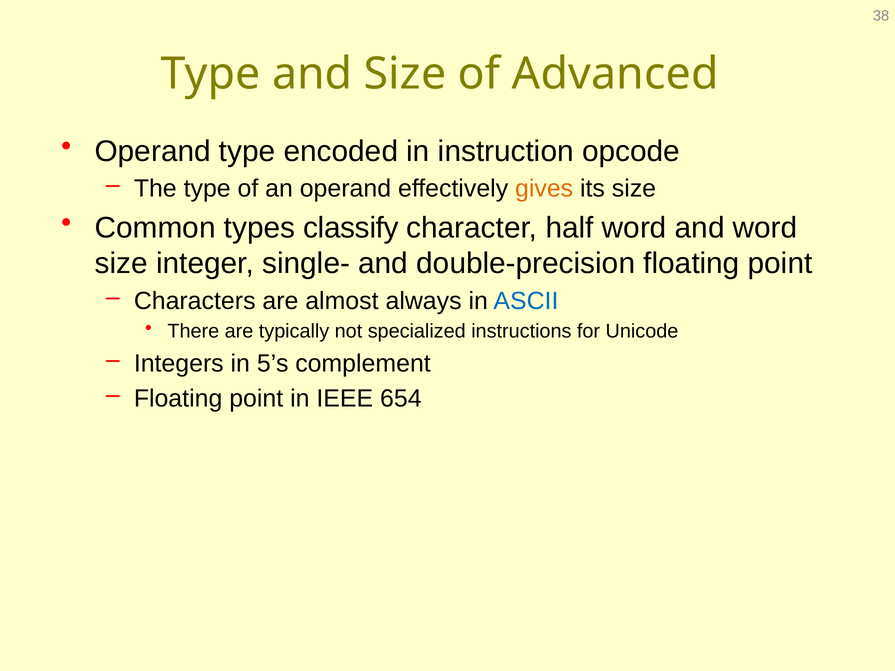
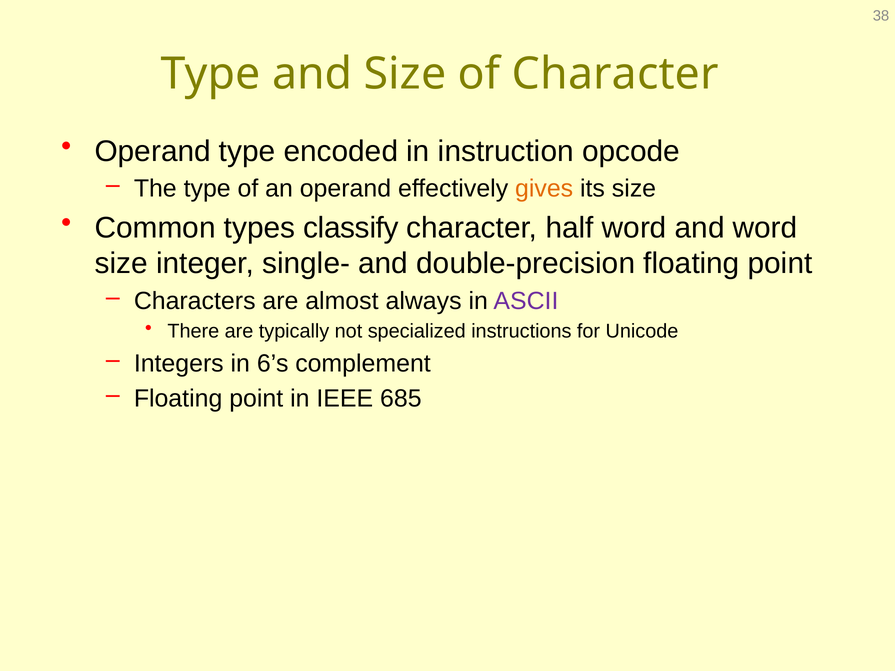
of Advanced: Advanced -> Character (615, 74)
ASCII colour: blue -> purple (526, 301)
5’s: 5’s -> 6’s (273, 364)
654: 654 -> 685 (401, 399)
